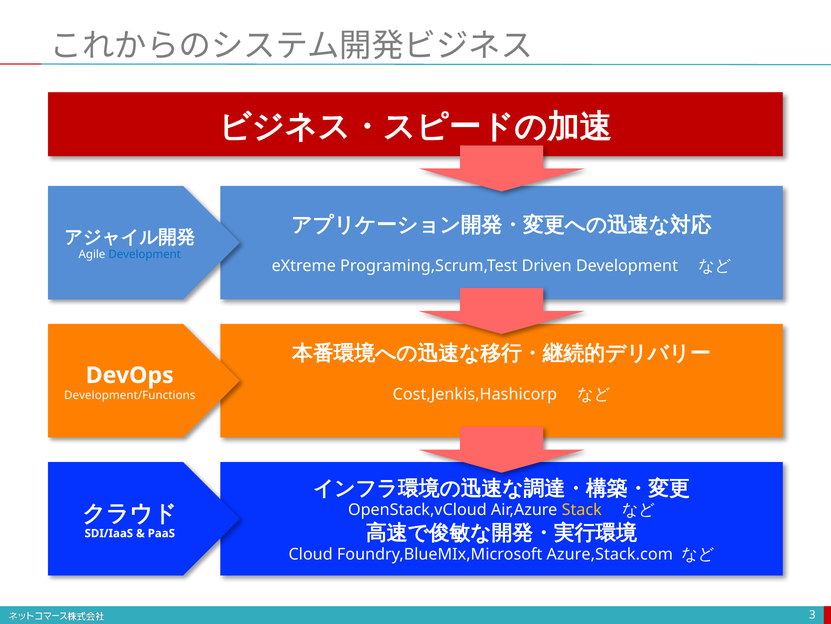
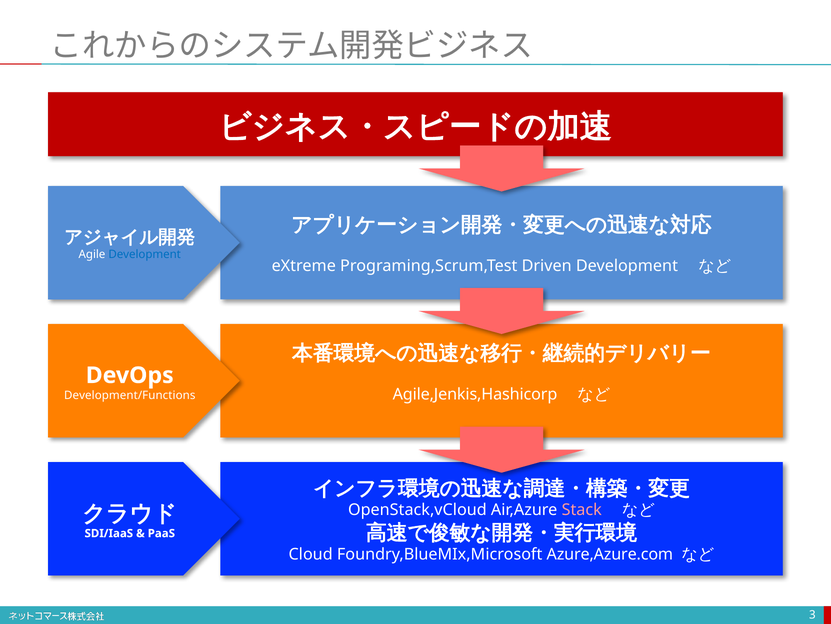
Cost,Jenkis,Hashicorp: Cost,Jenkis,Hashicorp -> Agile,Jenkis,Hashicorp (475, 394)
Stack colour: yellow -> pink (582, 510)
Azure,Stack.com: Azure,Stack.com -> Azure,Azure.com (610, 554)
